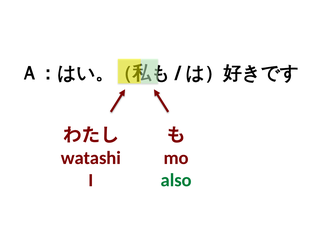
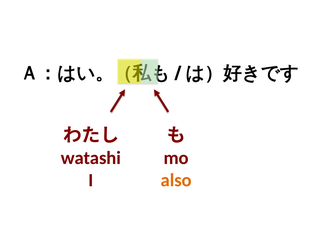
also colour: green -> orange (176, 180)
